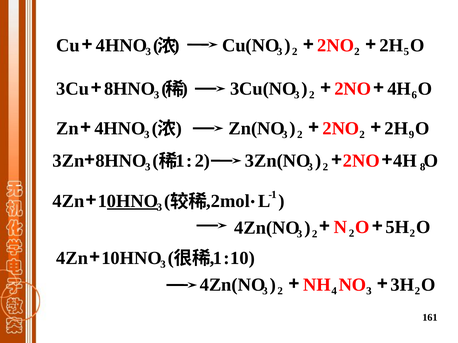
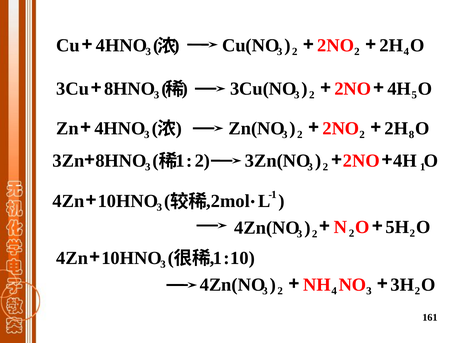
Cu 5: 5 -> 4 (406, 52)
3Cu 6: 6 -> 5 (414, 95)
Zn 9: 9 -> 8 (411, 135)
3Zn 8: 8 -> 1 (423, 167)
0HNO underline: present -> none (133, 201)
